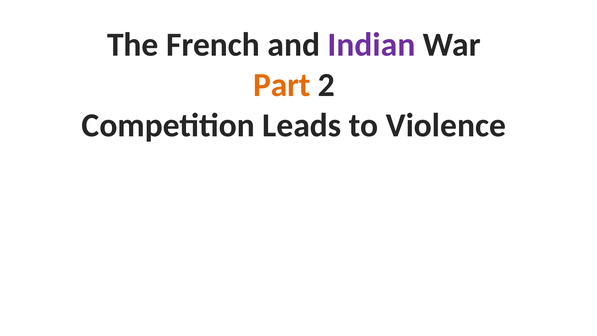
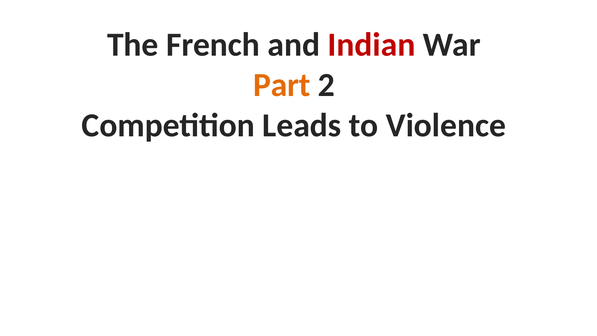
Indian colour: purple -> red (372, 45)
